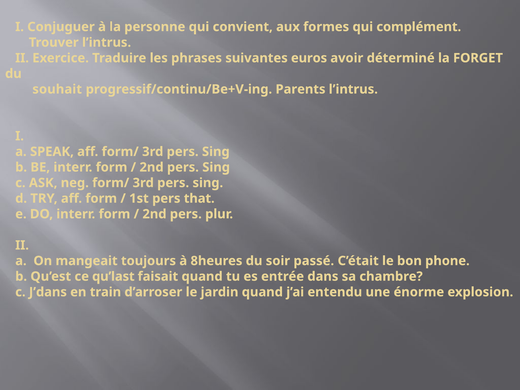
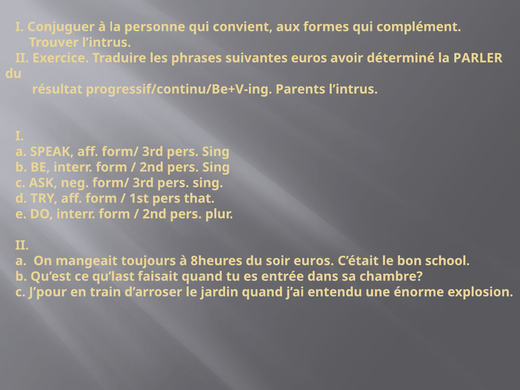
FORGET: FORGET -> PARLER (478, 58)
souhait: souhait -> résultat (57, 89)
soir passé: passé -> euros (314, 261)
phone: phone -> school (447, 261)
J’dans: J’dans -> J’pour (48, 292)
